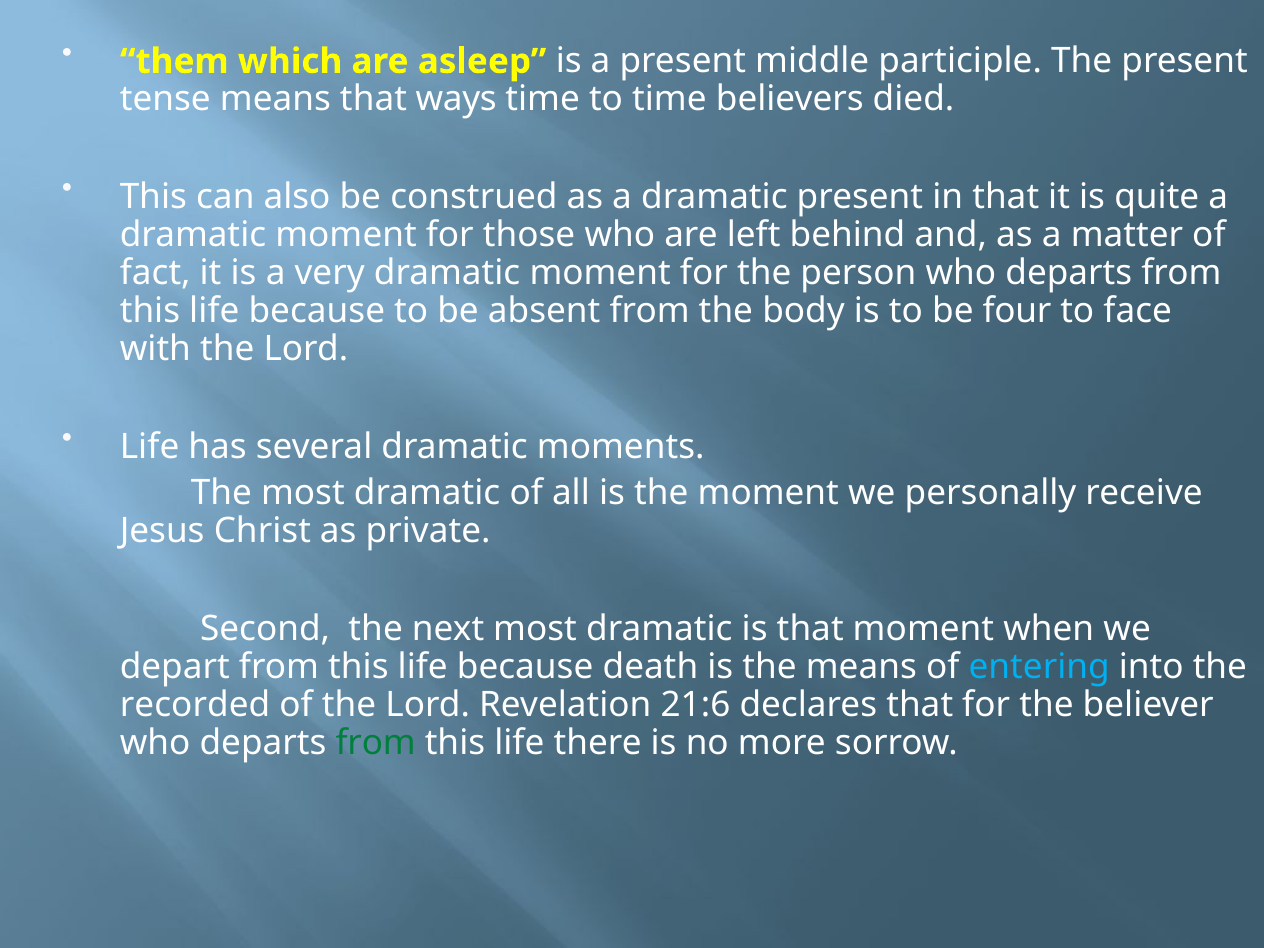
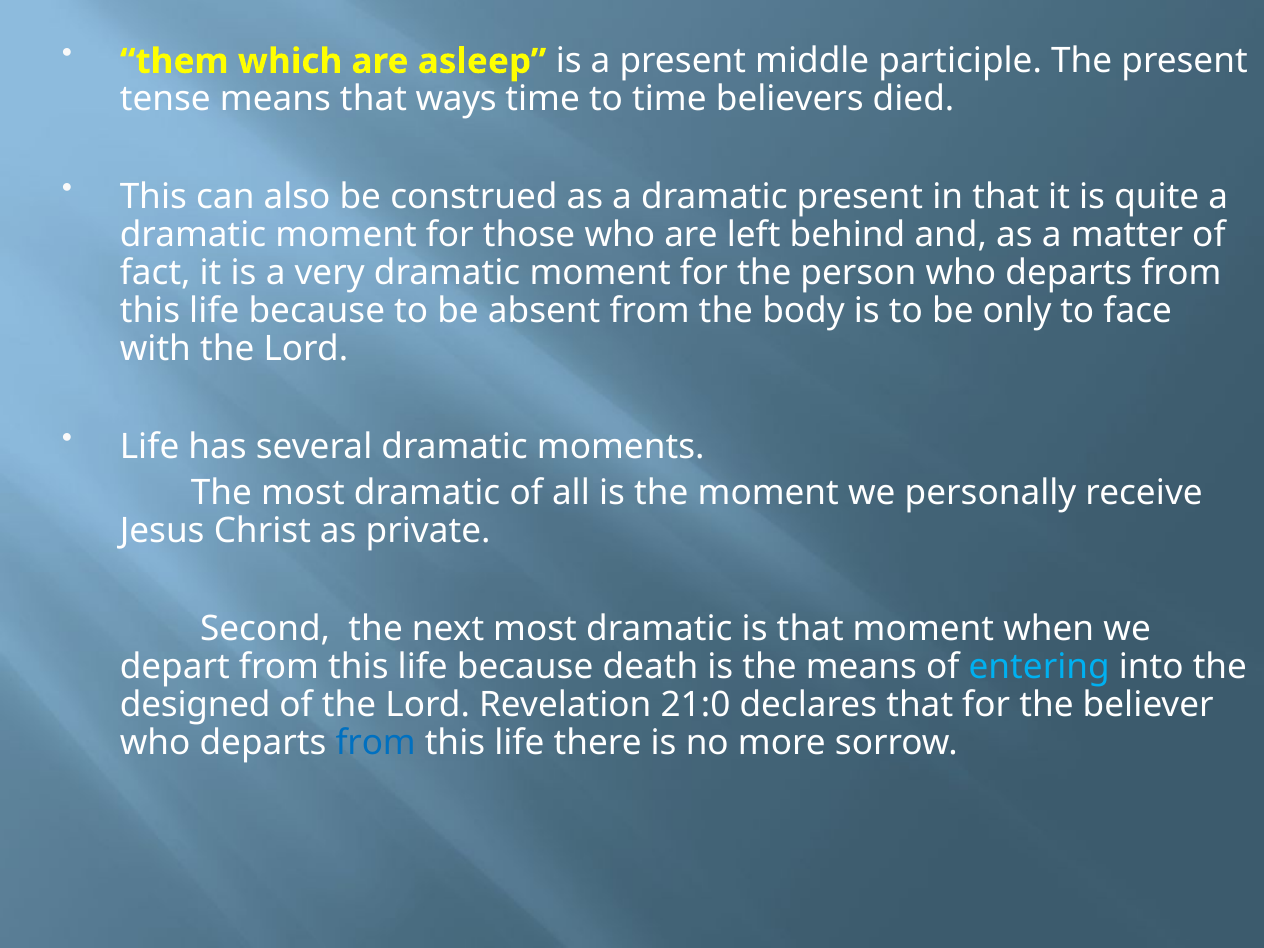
four: four -> only (1017, 311)
recorded: recorded -> designed (195, 705)
21:6: 21:6 -> 21:0 (696, 705)
from colour: green -> blue (376, 743)
